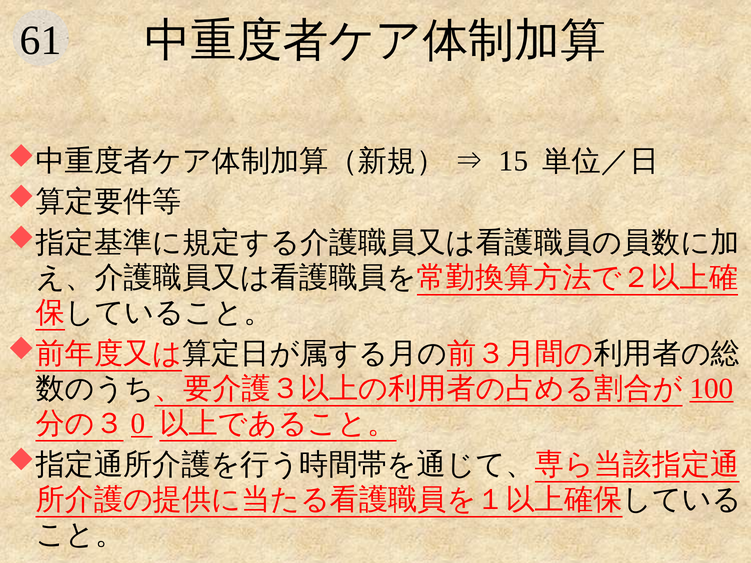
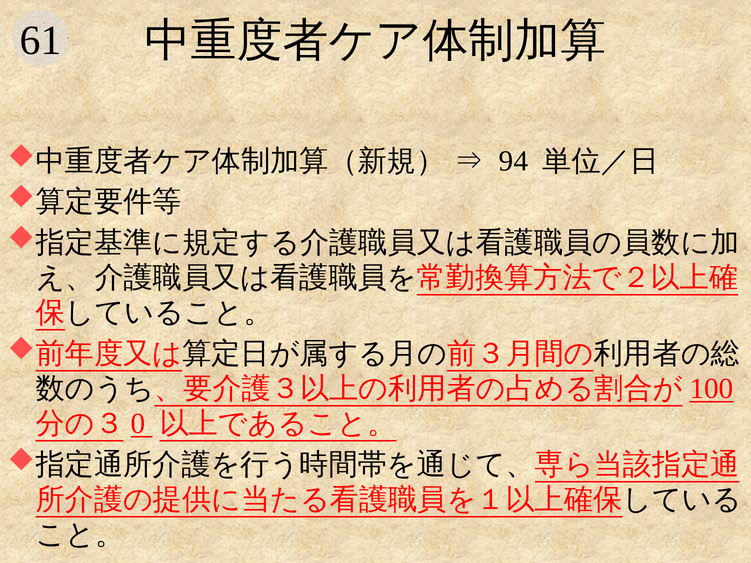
15: 15 -> 94 (514, 161)
